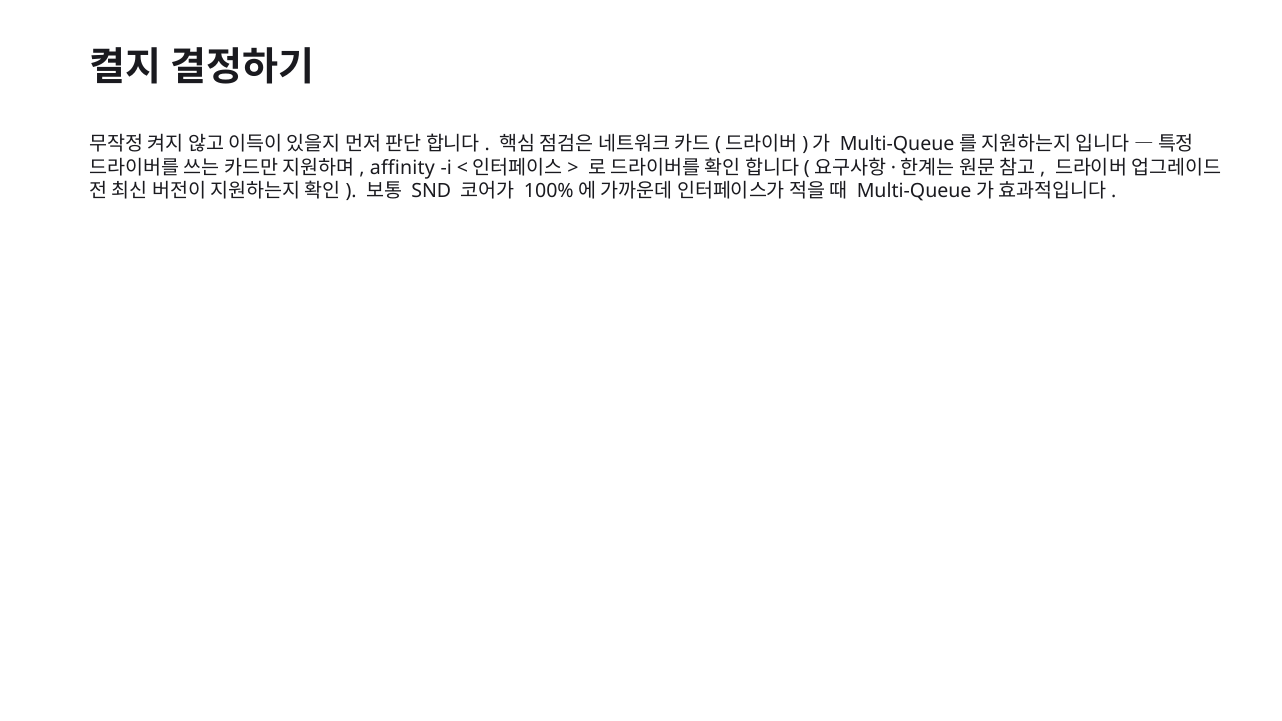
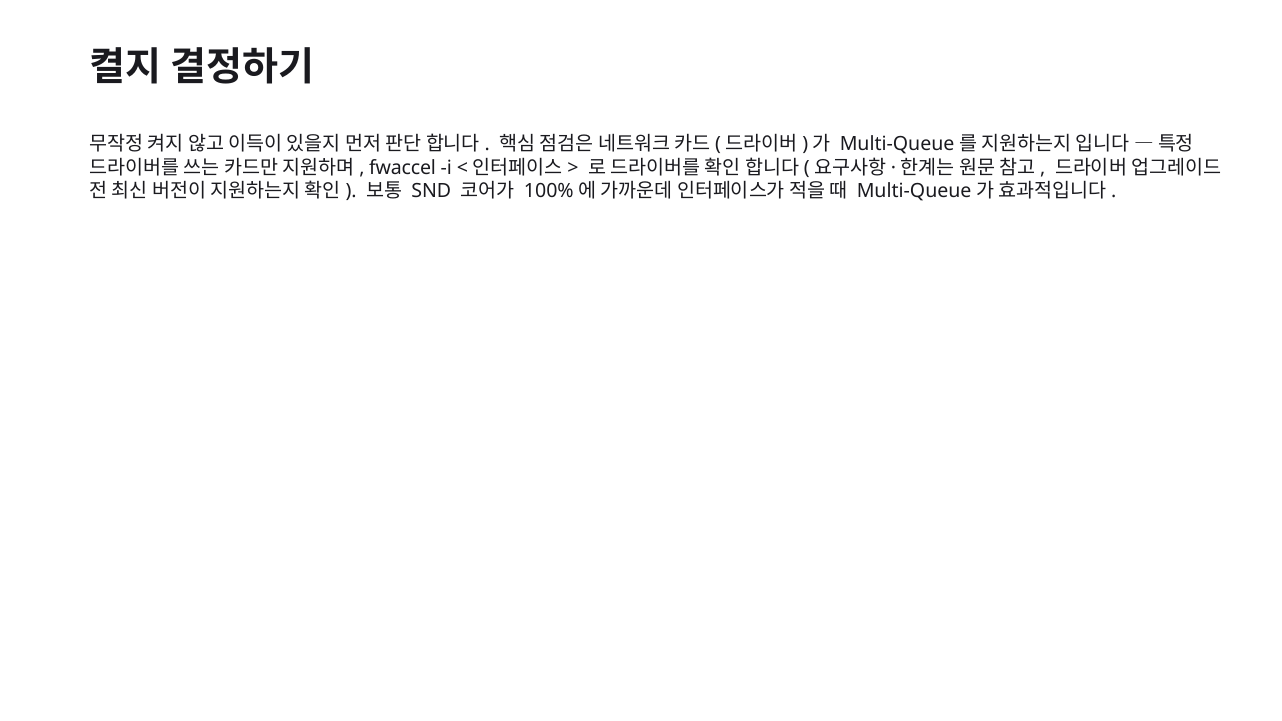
affinity: affinity -> fwaccel (403, 168)
